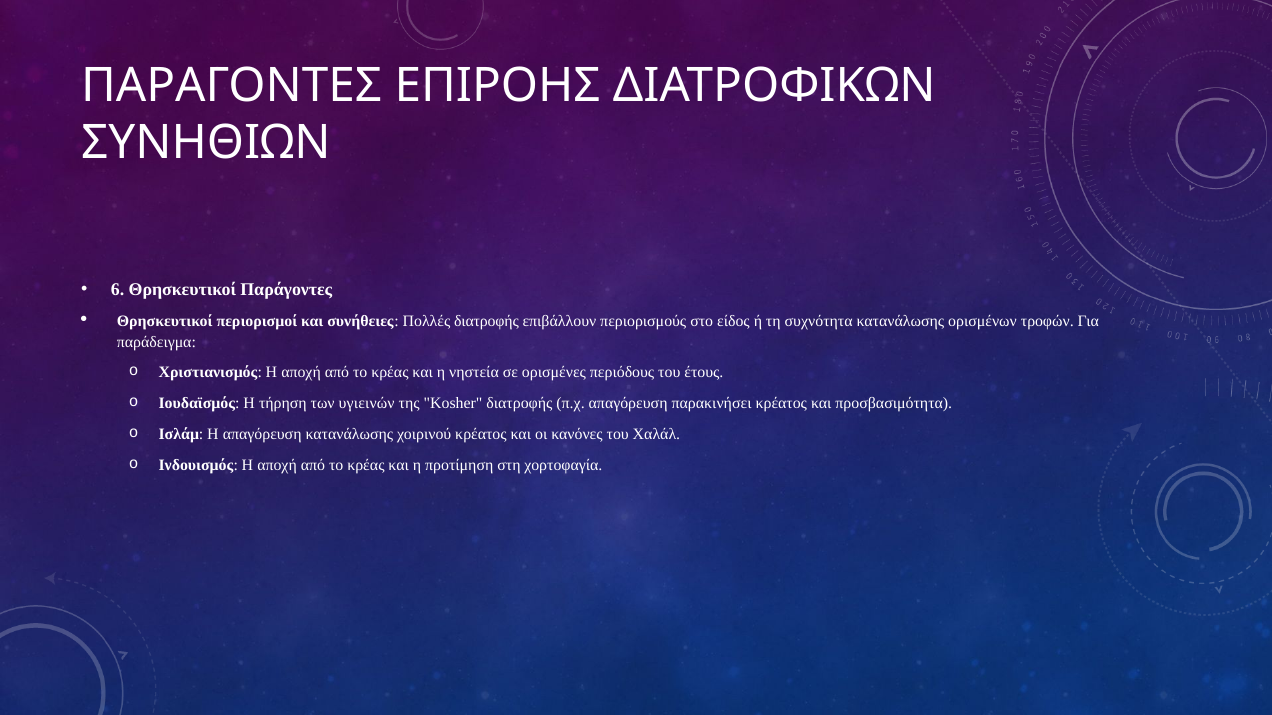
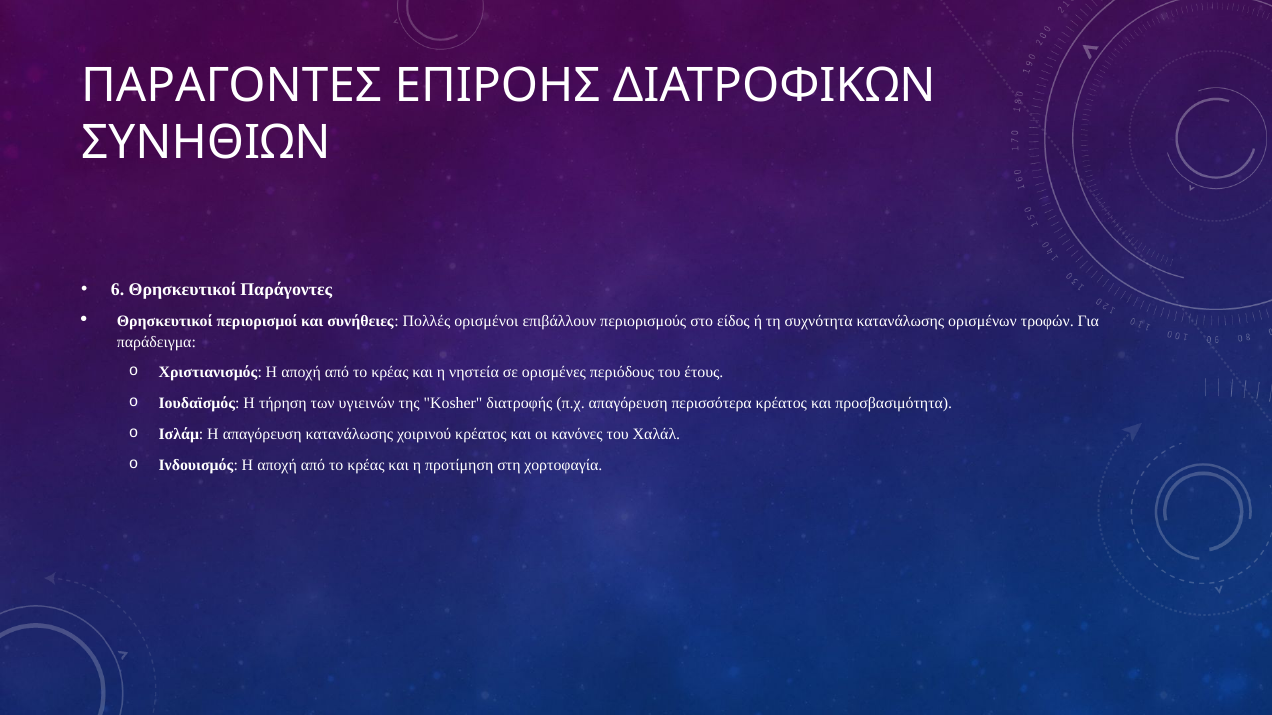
Πολλές διατροφής: διατροφής -> ορισμένοι (486, 322)
παρακινήσει: παρακινήσει -> περισσότερα (712, 404)
